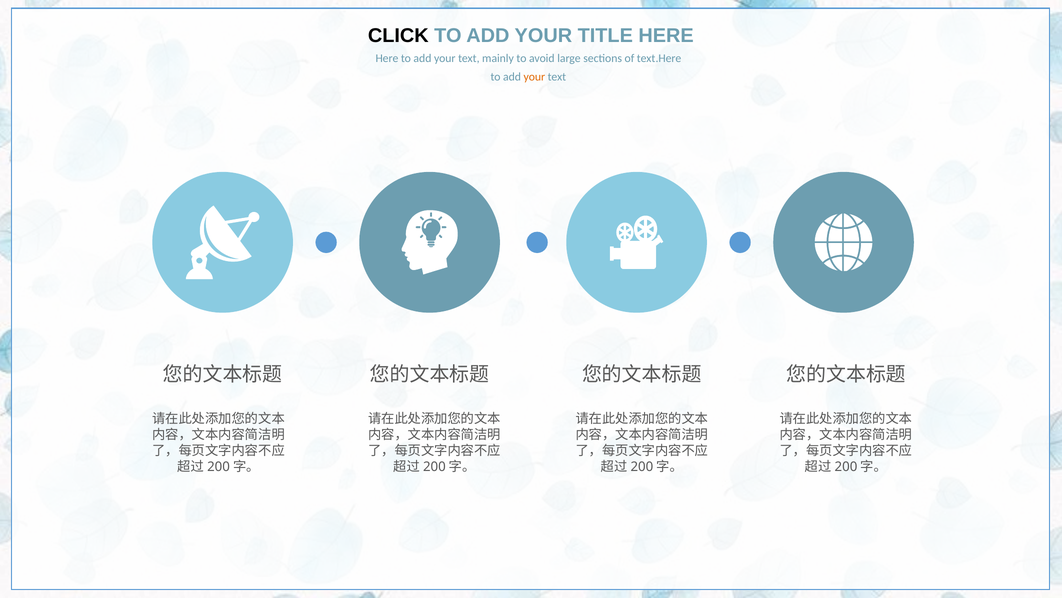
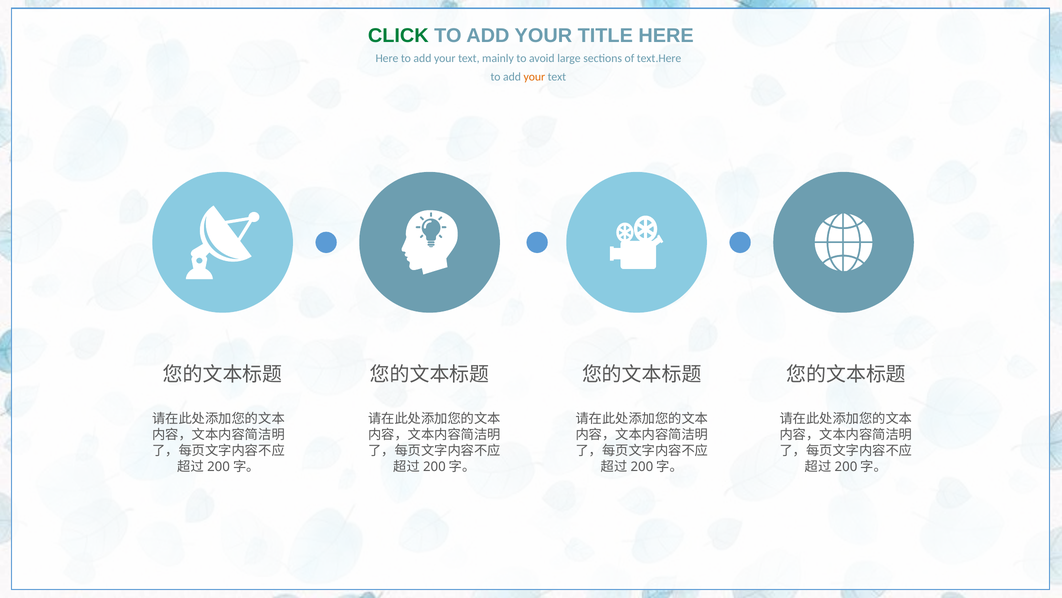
CLICK colour: black -> green (398, 36)
